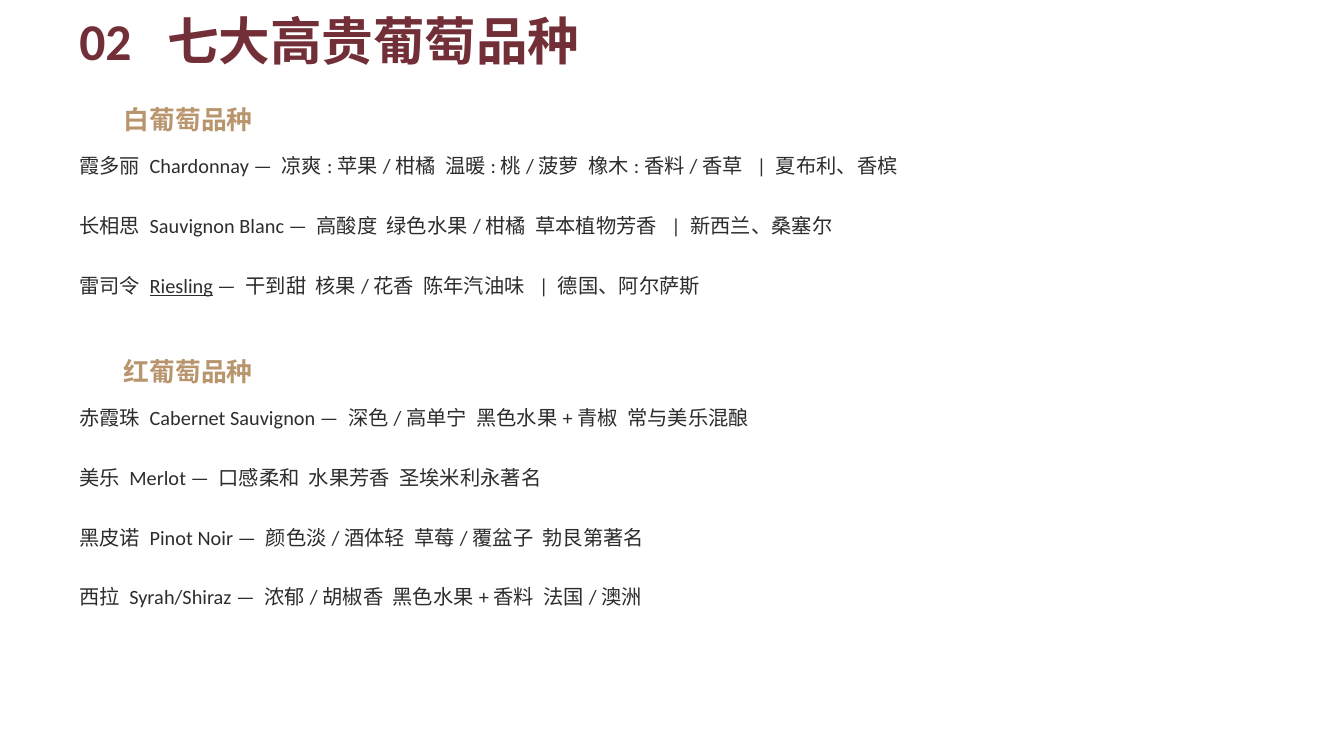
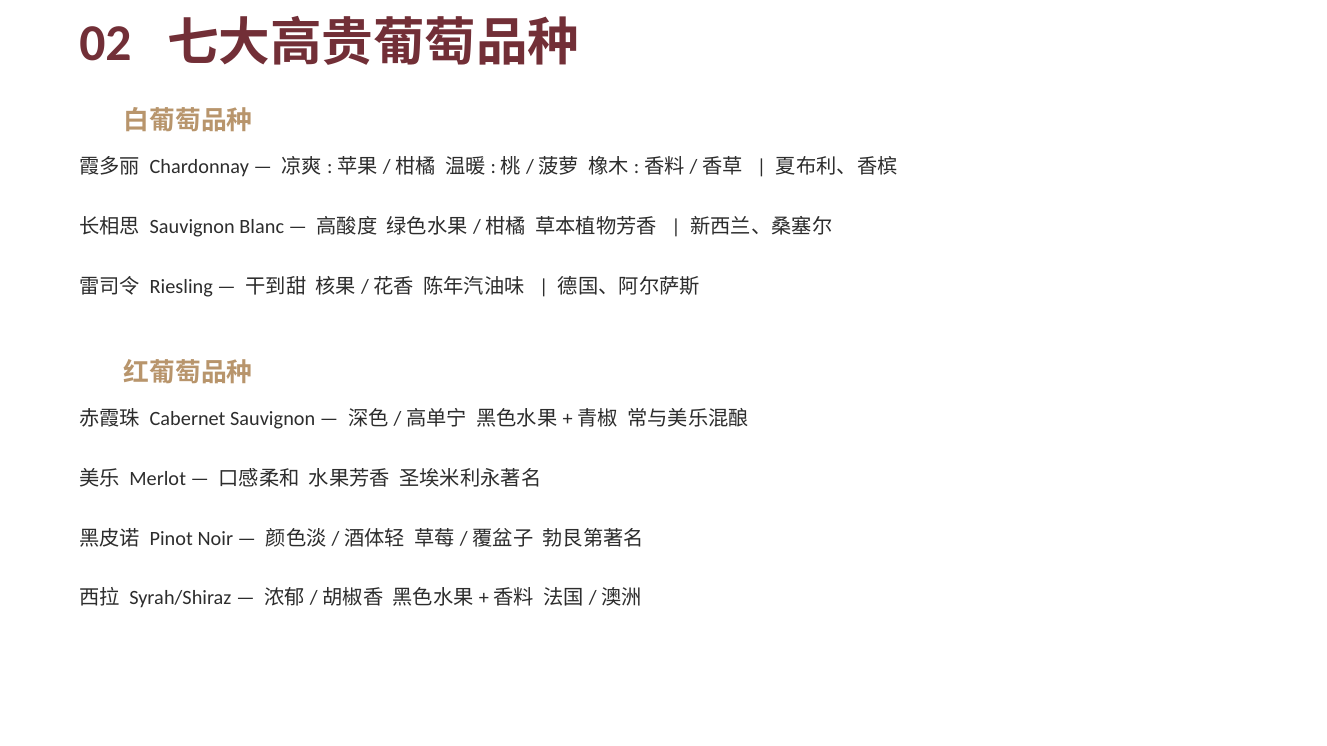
Riesling underline: present -> none (181, 287)
